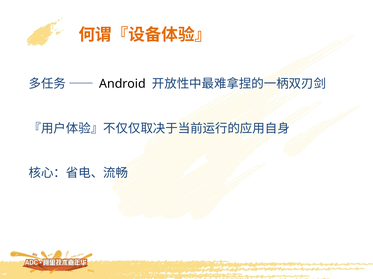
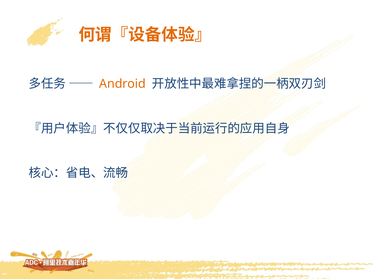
Android colour: black -> orange (123, 84)
